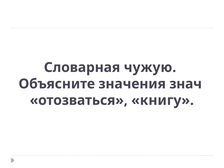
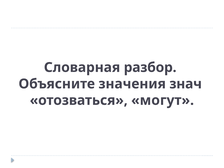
чужую: чужую -> разбор (150, 67)
книгу: книгу -> могут (163, 100)
